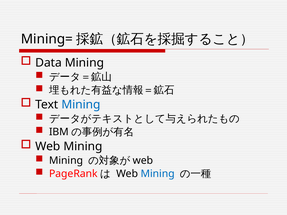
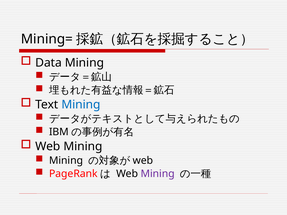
Mining colour: blue -> purple (158, 174)
